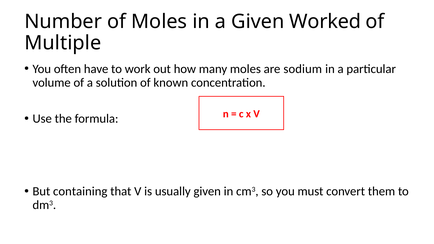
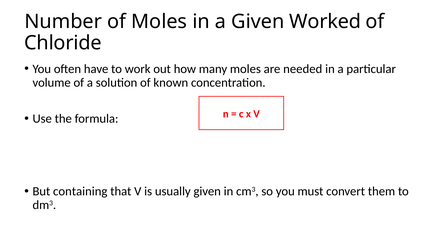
Multiple: Multiple -> Chloride (63, 43)
sodium: sodium -> needed (303, 69)
